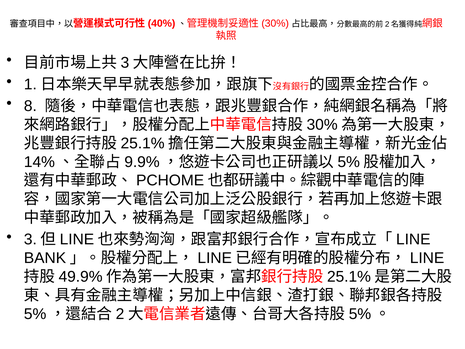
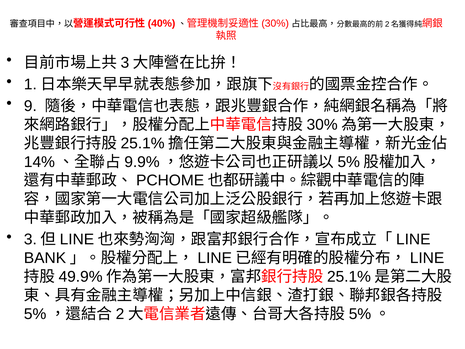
8: 8 -> 9 (30, 106)
